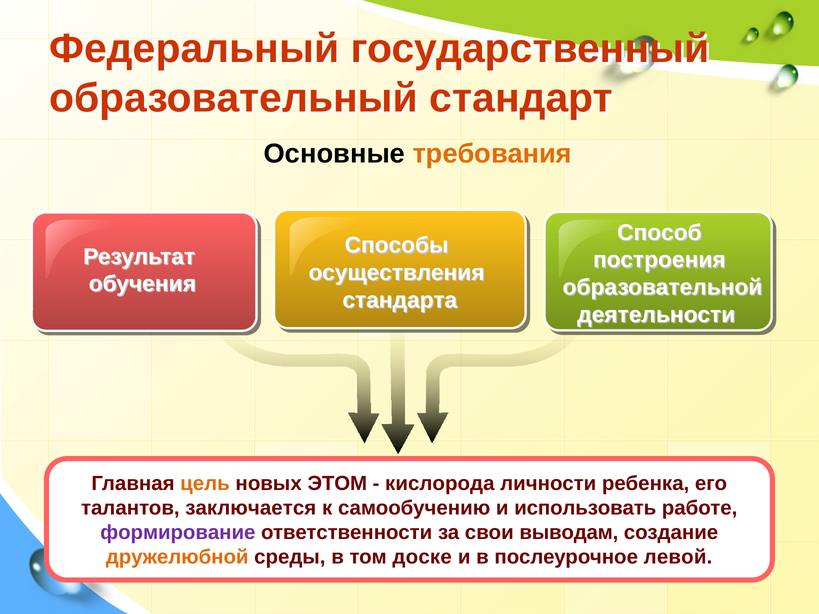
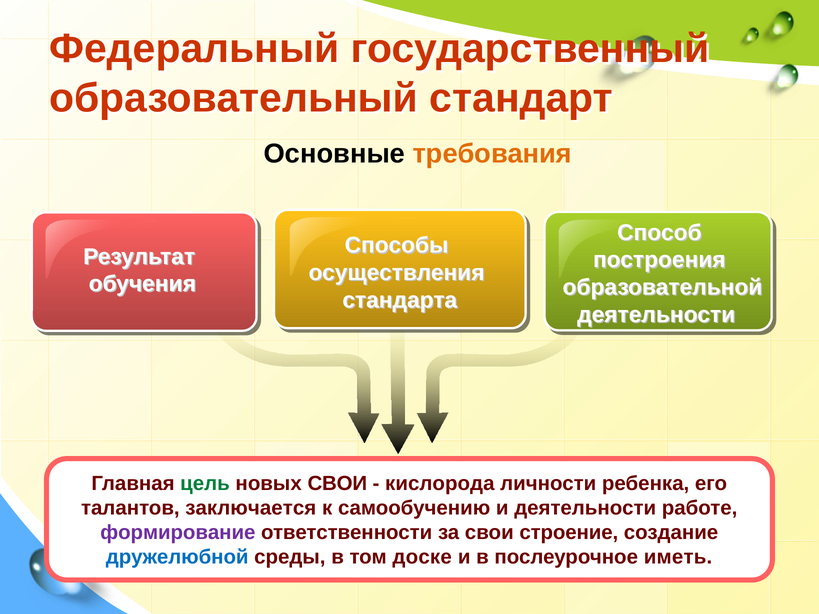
цель colour: orange -> green (205, 484)
новых ЭТОМ: ЭТОМ -> СВОИ (337, 484)
и использовать: использовать -> деятельности (585, 508)
выводам: выводам -> строение (569, 533)
дружелюбной colour: orange -> blue (177, 557)
левой: левой -> иметь (678, 557)
